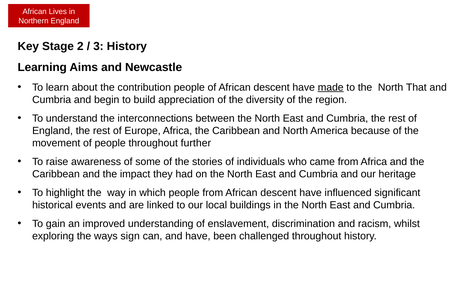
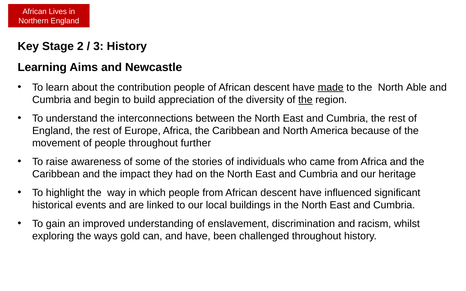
That: That -> Able (416, 87)
the underline: none -> present (305, 100)
sign: sign -> gold (130, 236)
